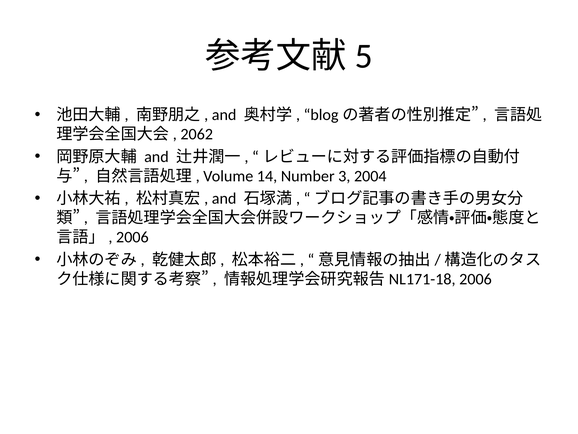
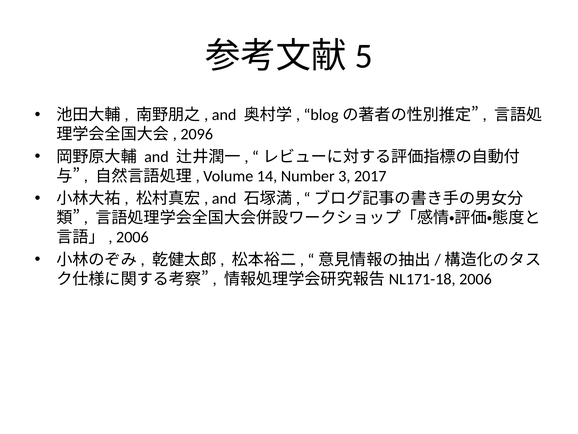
2062: 2062 -> 2096 (197, 134)
2004: 2004 -> 2017 (370, 176)
